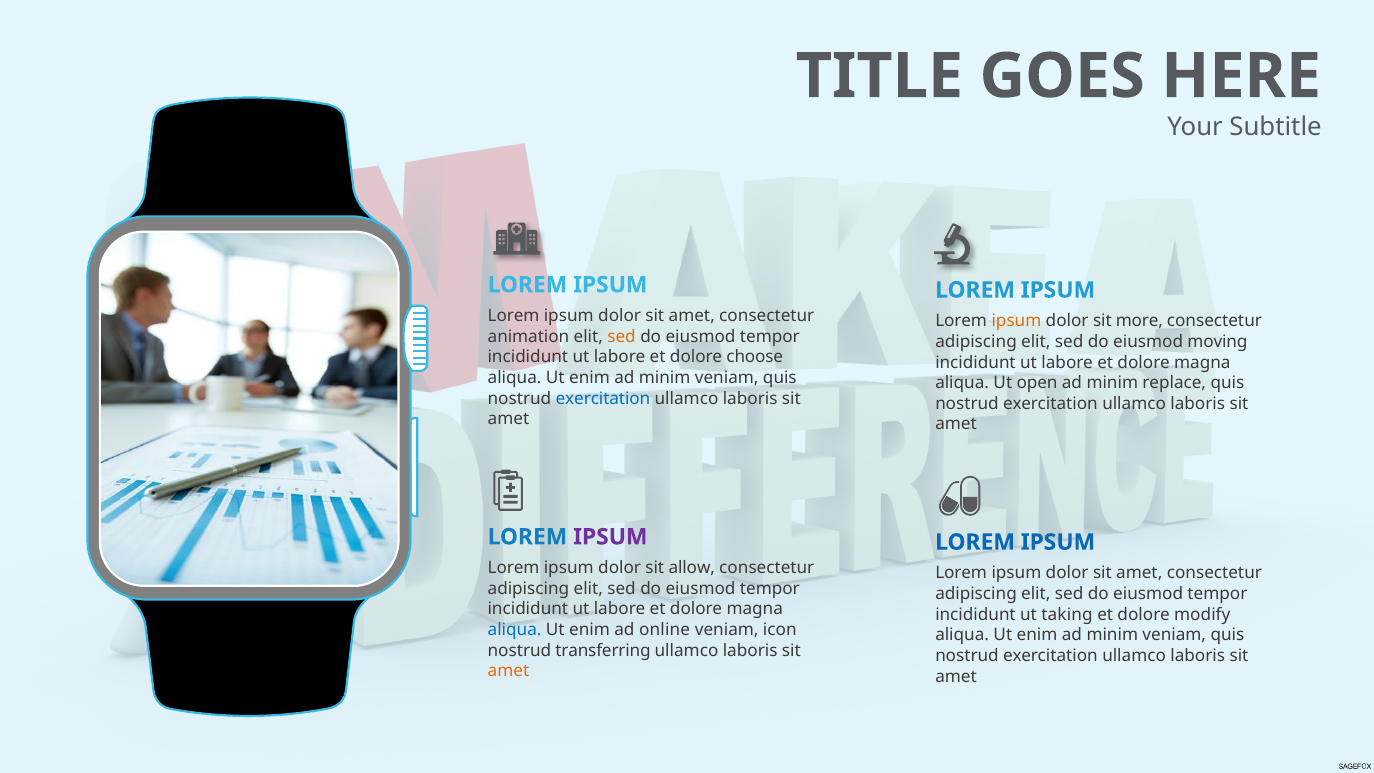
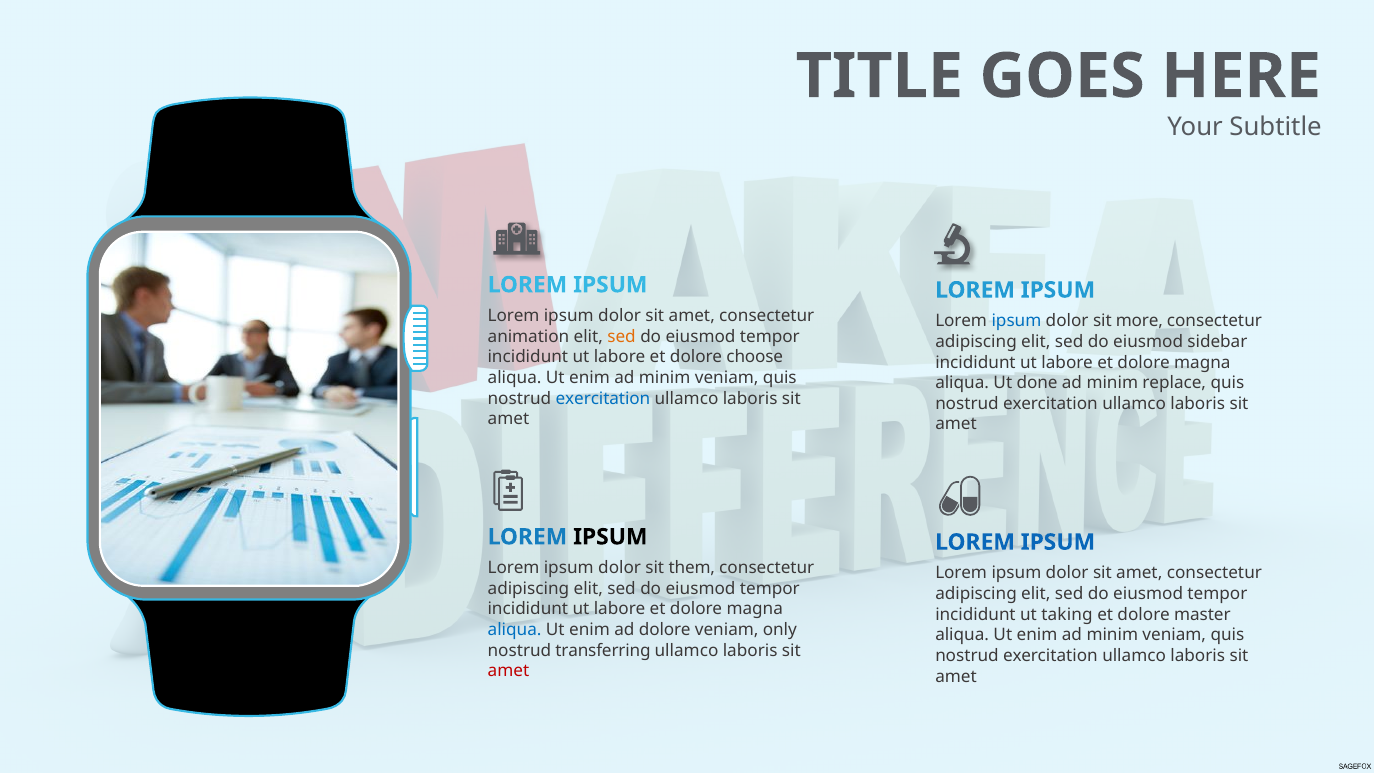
ipsum colour: orange -> blue (1016, 321)
moving: moving -> sidebar (1217, 342)
open: open -> done (1037, 383)
IPSUM colour: purple -> black (610, 537)
allow: allow -> them (692, 568)
modify: modify -> master (1202, 614)
ad online: online -> dolore (665, 630)
icon: icon -> only (780, 630)
amet colour: orange -> red (508, 671)
